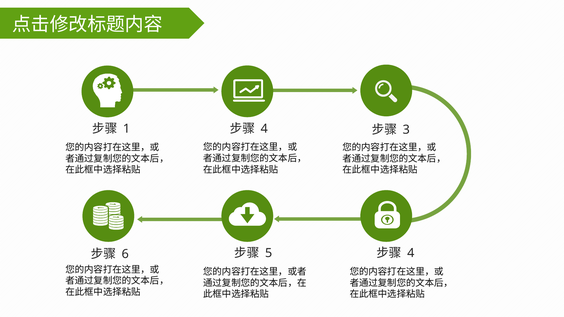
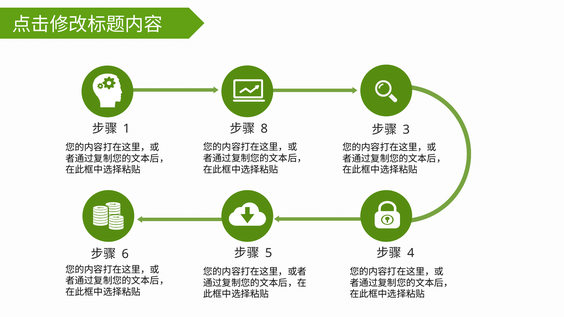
4: 4 -> 8 (264, 129)
